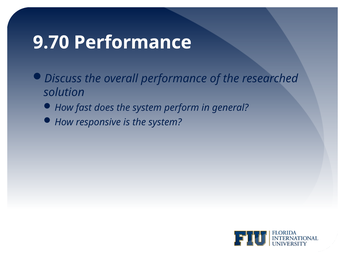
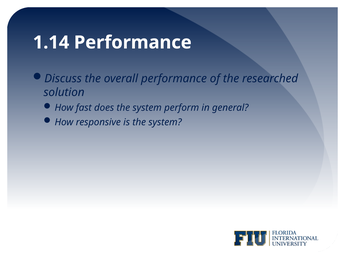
9.70: 9.70 -> 1.14 (51, 42)
